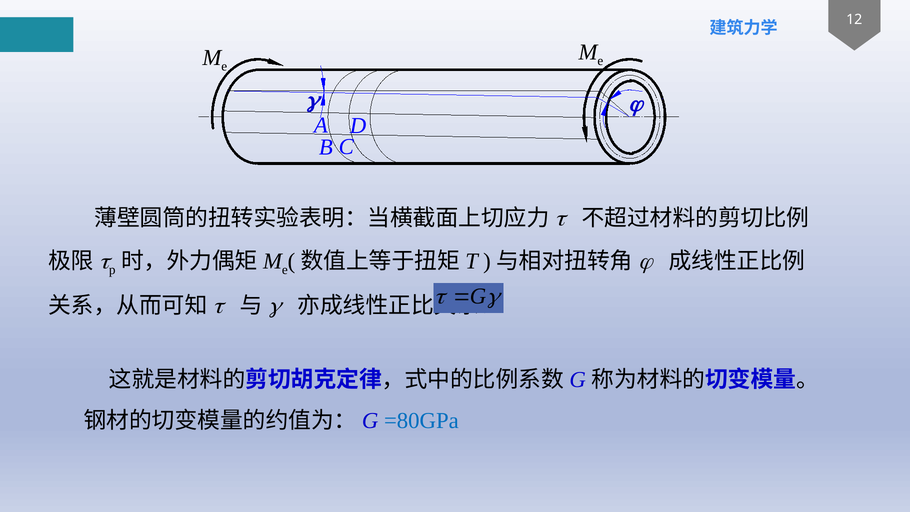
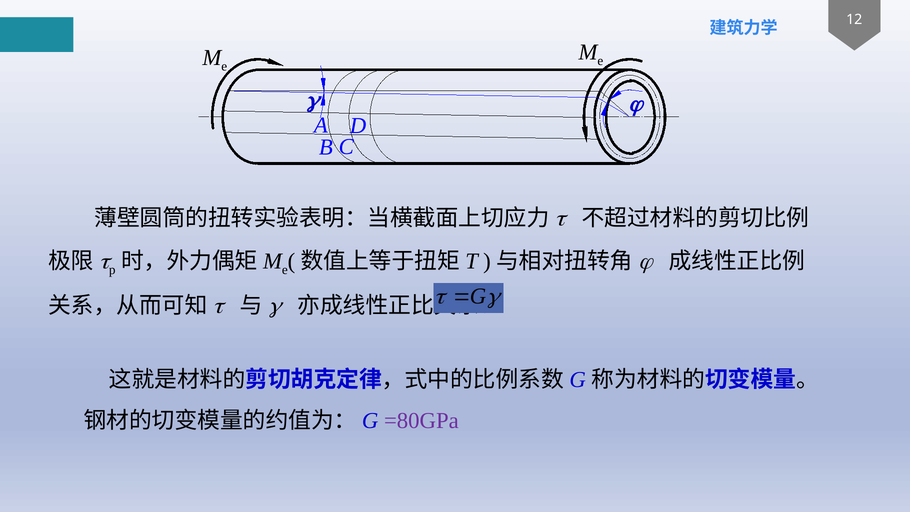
=80GPa colour: blue -> purple (421, 420)
